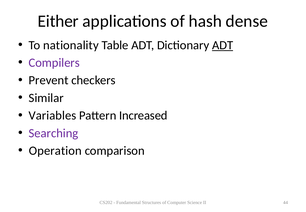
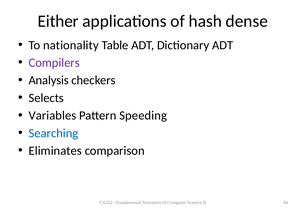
ADT underline: present -> none (223, 45)
Prevent: Prevent -> Analysis (49, 80)
Similar: Similar -> Selects (46, 98)
Increased: Increased -> Speeding (143, 115)
Searching colour: purple -> blue (53, 133)
Operation: Operation -> Eliminates (55, 151)
